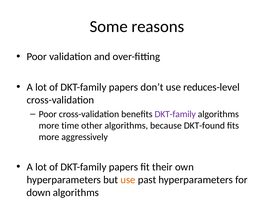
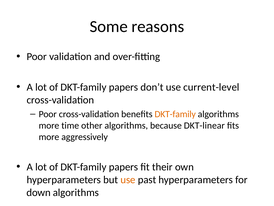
reduces-level: reduces-level -> current-level (211, 87)
DKT-family colour: purple -> orange (175, 114)
DKT-found: DKT-found -> DKT-linear (204, 125)
